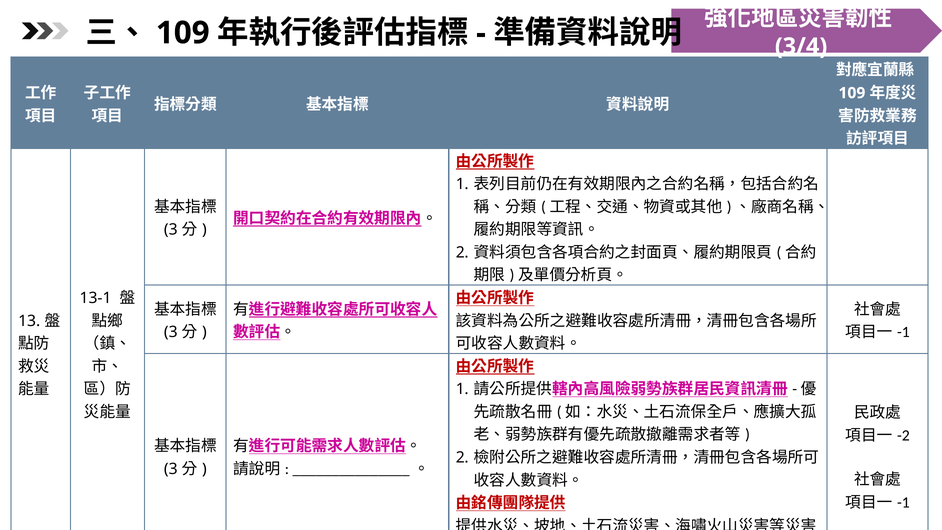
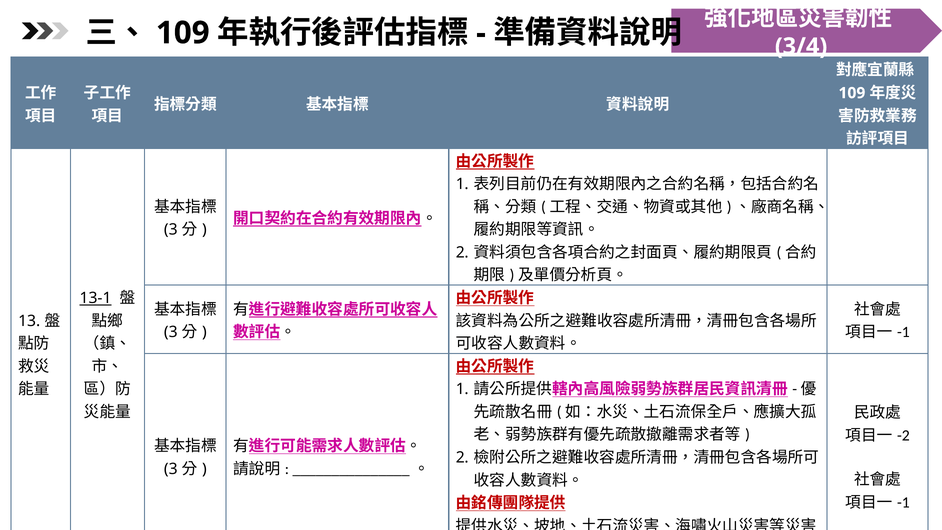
13-1 underline: none -> present (96, 298)
